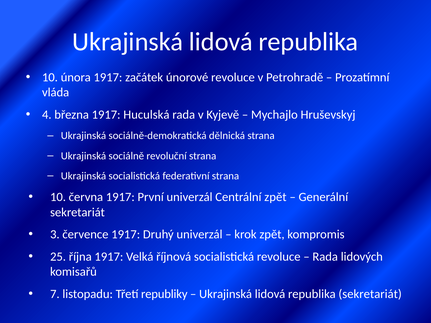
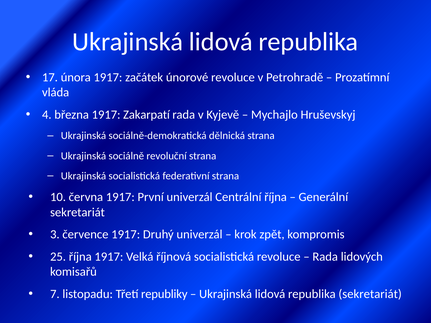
10: 10 -> 17 (50, 77)
Huculská: Huculská -> Zakarpatí (147, 115)
Centrální zpět: zpět -> října (276, 197)
